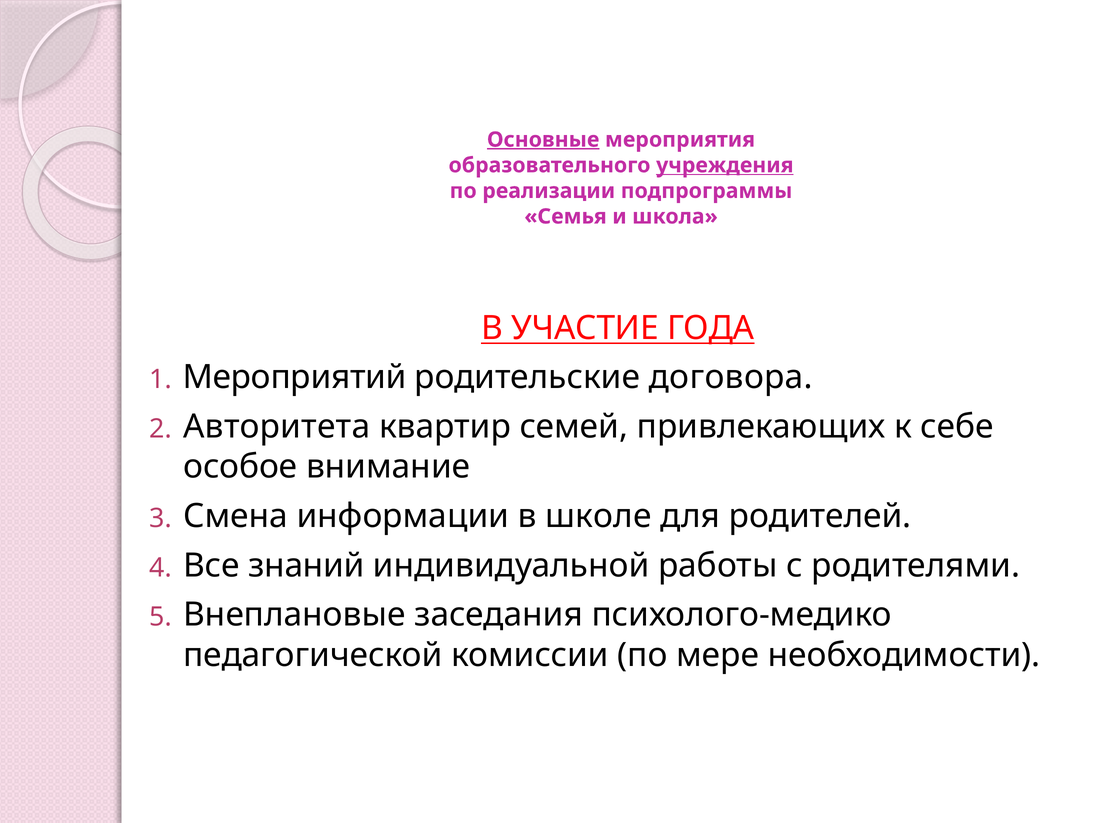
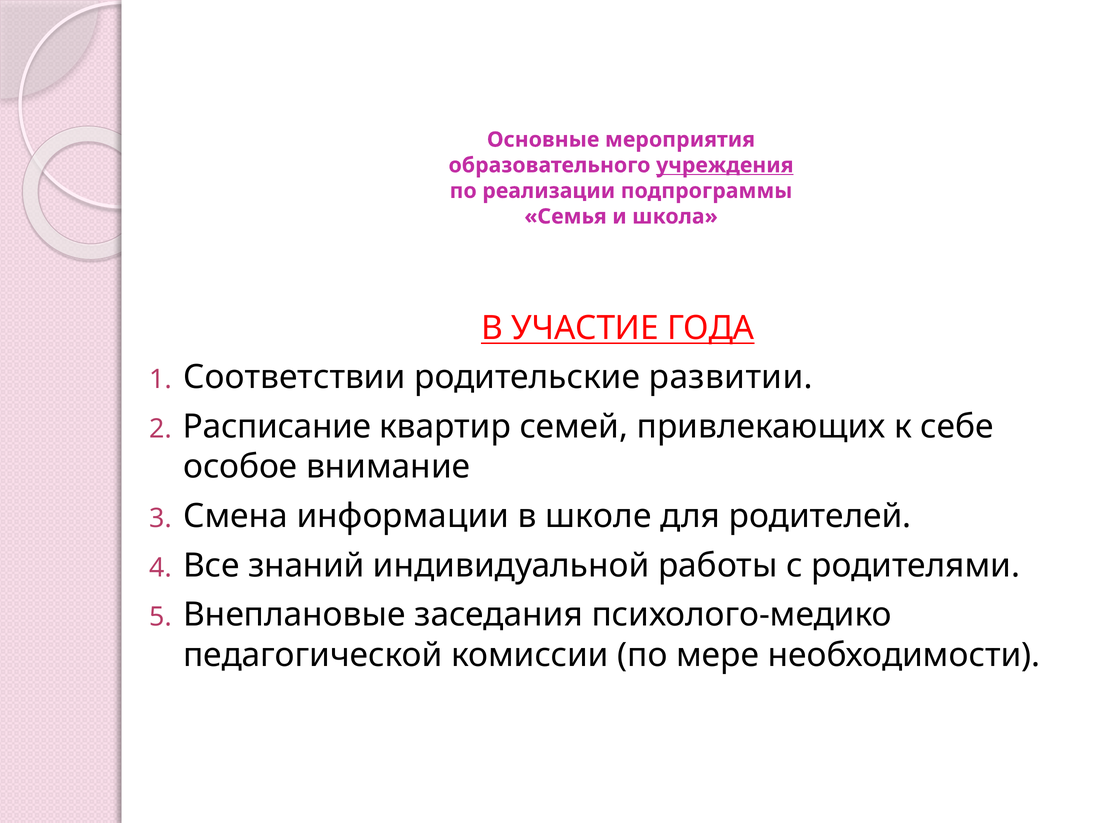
Основные underline: present -> none (543, 140)
Мероприятий: Мероприятий -> Соответствии (294, 377)
договора: договора -> развитии (731, 377)
Авторитета: Авторитета -> Расписание (277, 426)
